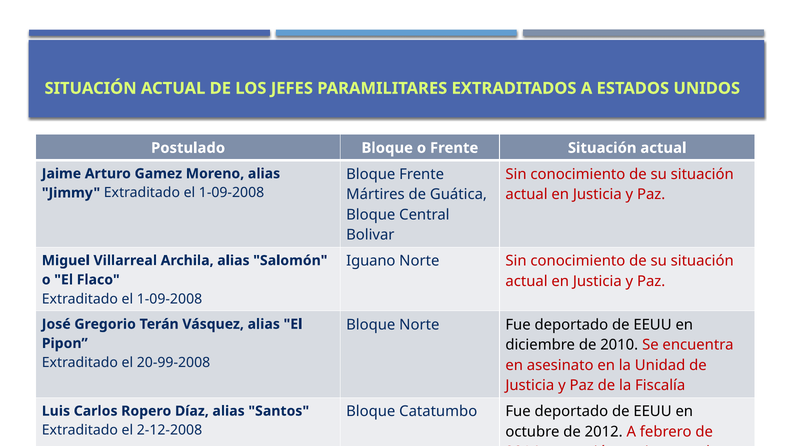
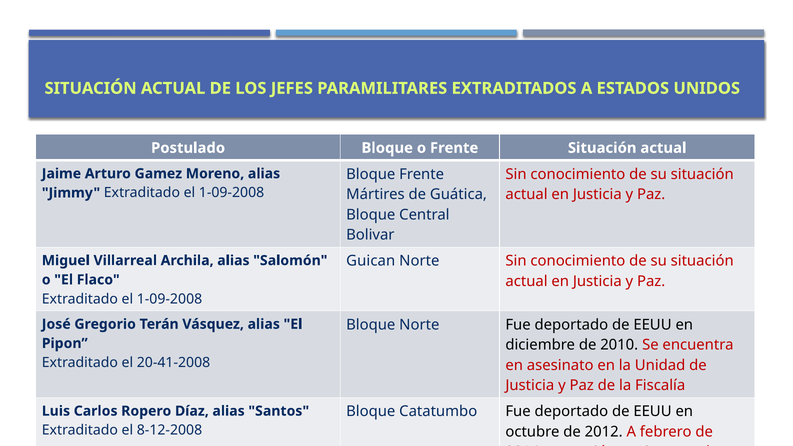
Iguano: Iguano -> Guican (371, 261)
20-99-2008: 20-99-2008 -> 20-41-2008 (174, 363)
2-12-2008: 2-12-2008 -> 8-12-2008 (170, 430)
